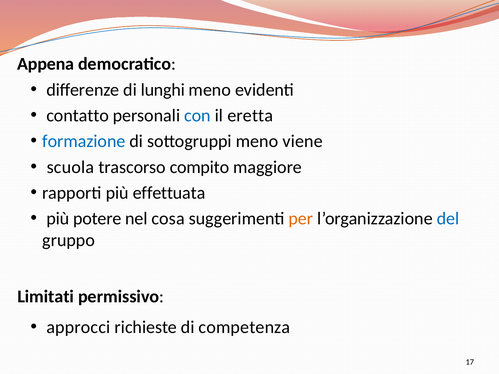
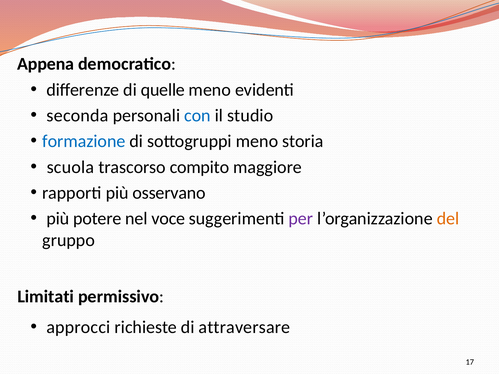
lunghi: lunghi -> quelle (163, 90)
contatto: contatto -> seconda (78, 116)
eretta: eretta -> studio (250, 116)
viene: viene -> storia (303, 141)
effettuata: effettuata -> osservano (169, 193)
cosa: cosa -> voce (168, 219)
per colour: orange -> purple (301, 219)
del colour: blue -> orange (448, 219)
competenza: competenza -> attraversare (244, 327)
